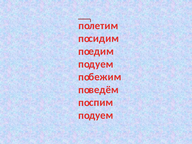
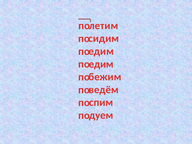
дуем: дуем -> едим (101, 64)
